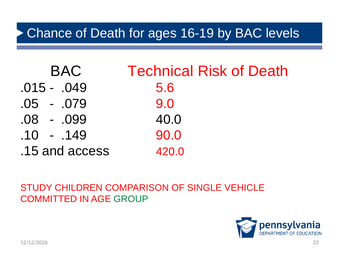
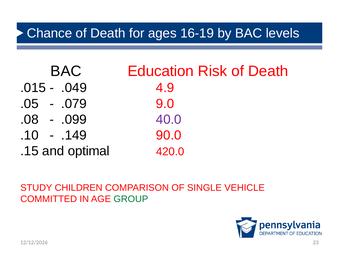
Technical: Technical -> Education (161, 71)
5.6: 5.6 -> 4.9 (165, 88)
40.0 colour: black -> purple (169, 120)
access: access -> optimal (89, 151)
